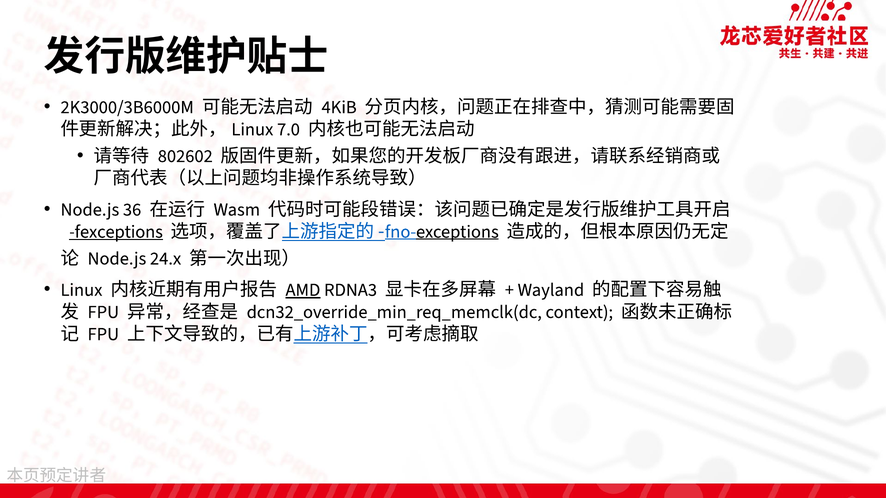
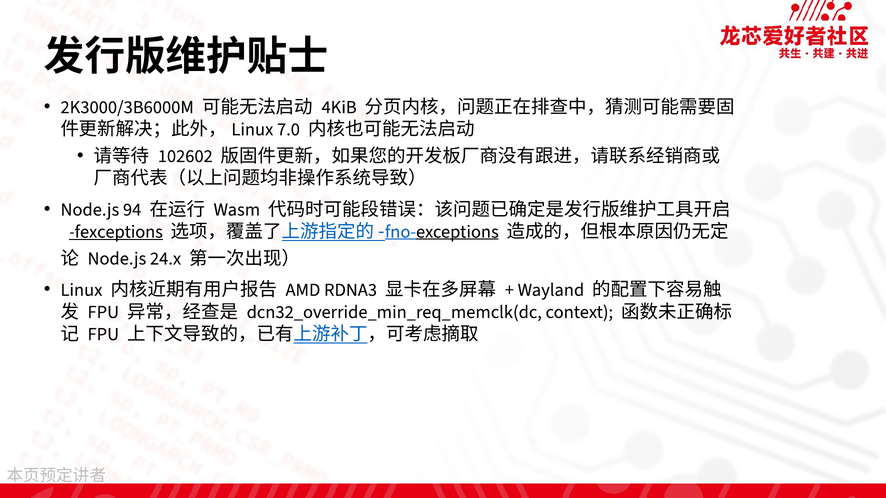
802602: 802602 -> 102602 (185, 156)
36: 36 -> 94 (132, 210)
AMD underline: present -> none (303, 290)
